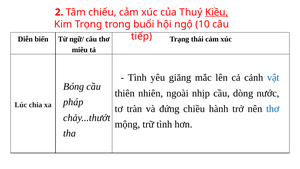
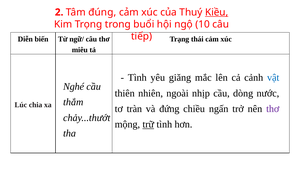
chiếu: chiếu -> đúng (102, 12)
Bóng: Bóng -> Nghé (74, 86)
pháp: pháp -> thắm (73, 102)
hành: hành -> ngấn (219, 109)
thơ colour: blue -> purple (273, 109)
trữ underline: none -> present (148, 124)
